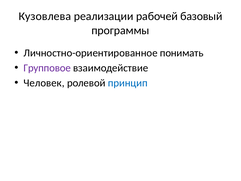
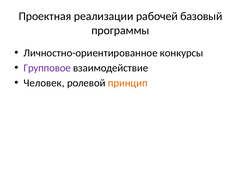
Кузовлева: Кузовлева -> Проектная (45, 16)
понимать: понимать -> конкурсы (182, 53)
принцип colour: blue -> orange (128, 83)
